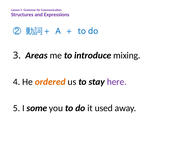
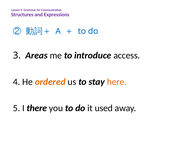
mixing: mixing -> access (127, 55)
here colour: purple -> orange (117, 82)
some: some -> there (37, 108)
